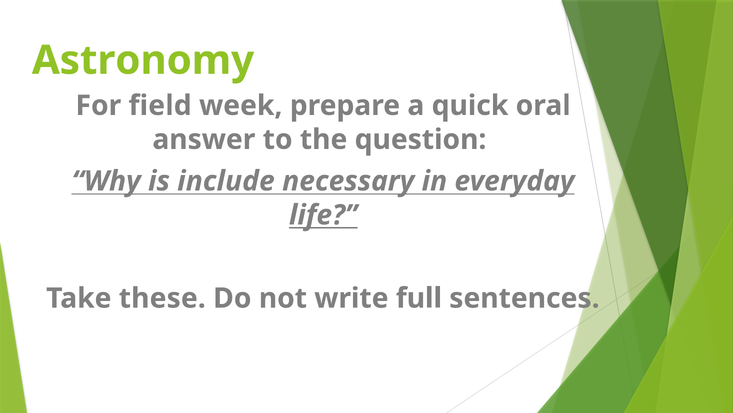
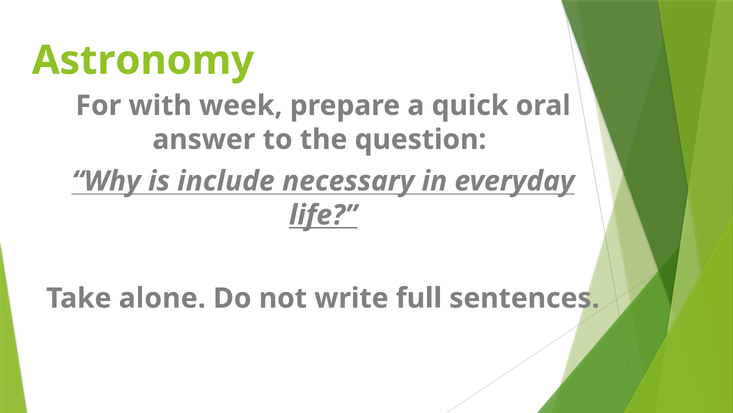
field: field -> with (160, 105)
these: these -> alone (162, 298)
